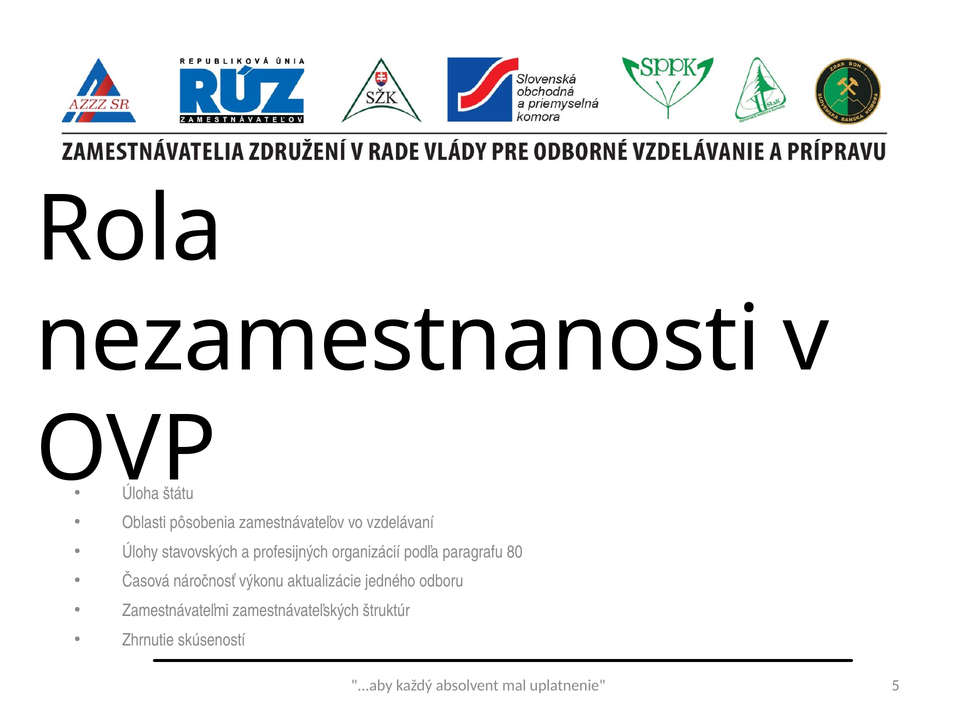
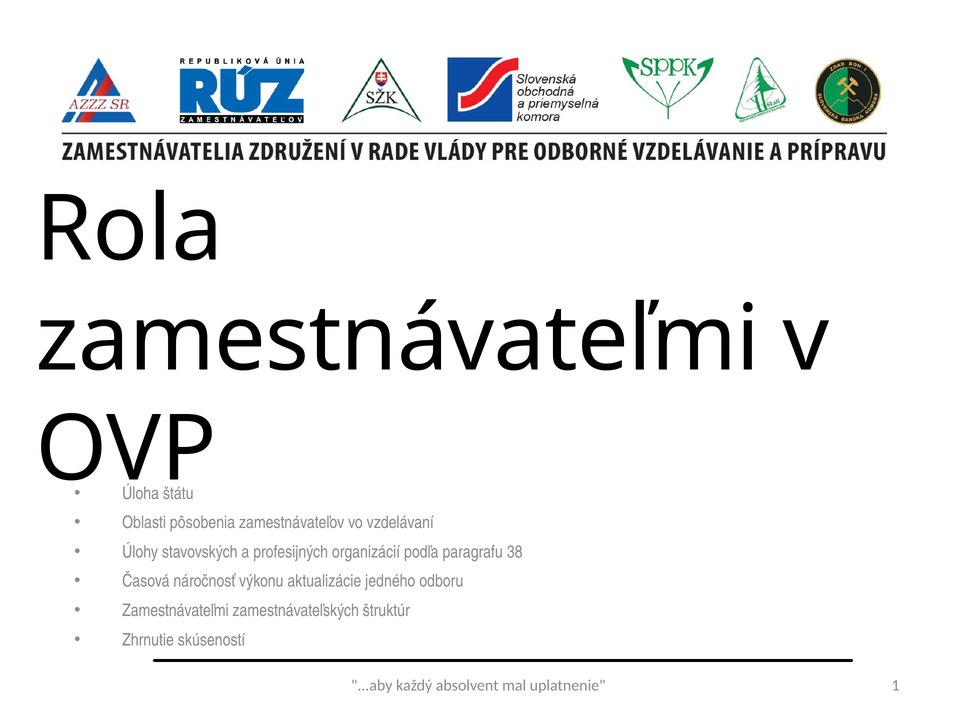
nezamestnanosti: nezamestnanosti -> zamestnávateľmi (398, 339)
80: 80 -> 38 (515, 552)
5: 5 -> 1 (896, 685)
